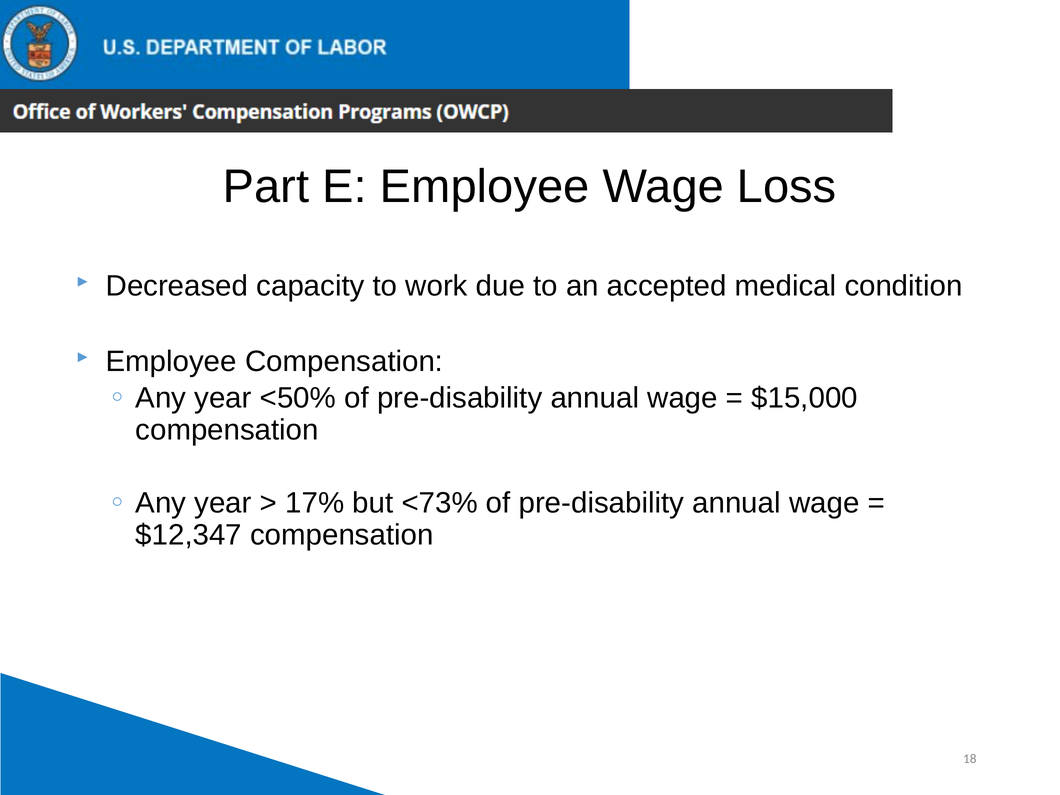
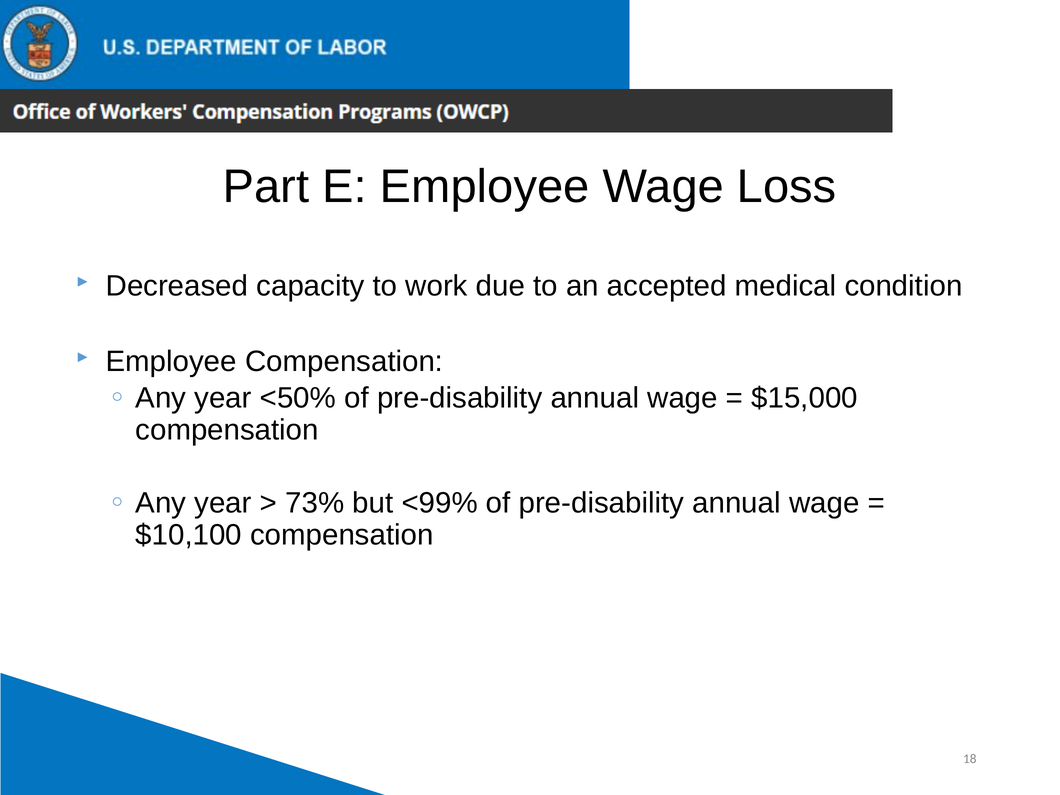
17%: 17% -> 73% (315, 503)
<73%: <73% -> <99% (440, 503)
$12,347: $12,347 -> $10,100 (189, 535)
